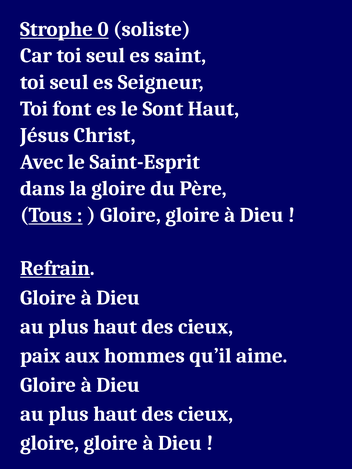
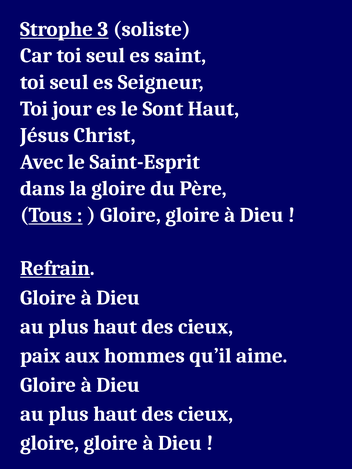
0: 0 -> 3 (103, 29)
font: font -> jour (72, 109)
